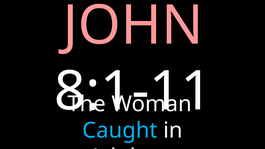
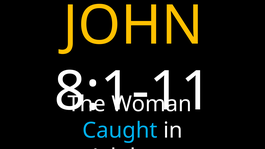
JOHN colour: pink -> yellow (133, 26)
